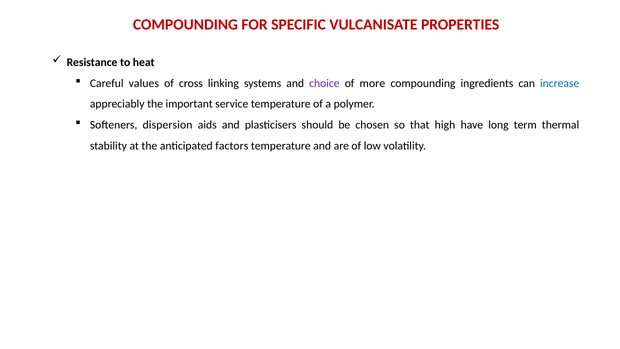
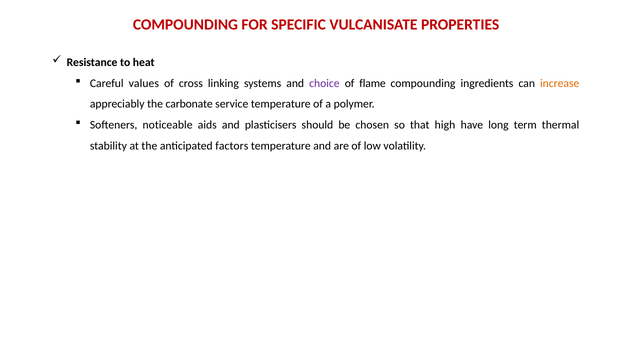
more: more -> flame (373, 83)
increase colour: blue -> orange (560, 83)
important: important -> carbonate (189, 104)
dispersion: dispersion -> noticeable (168, 125)
